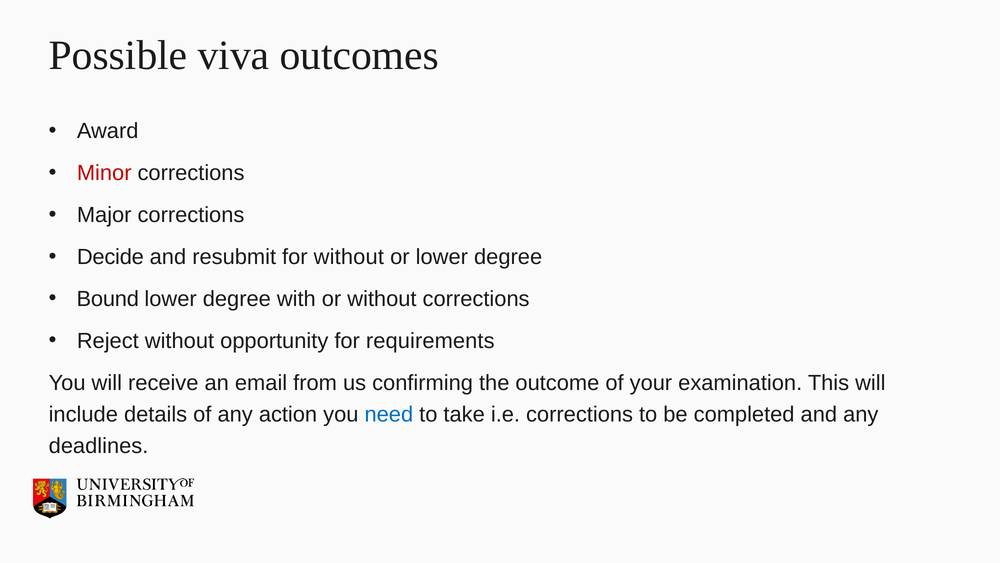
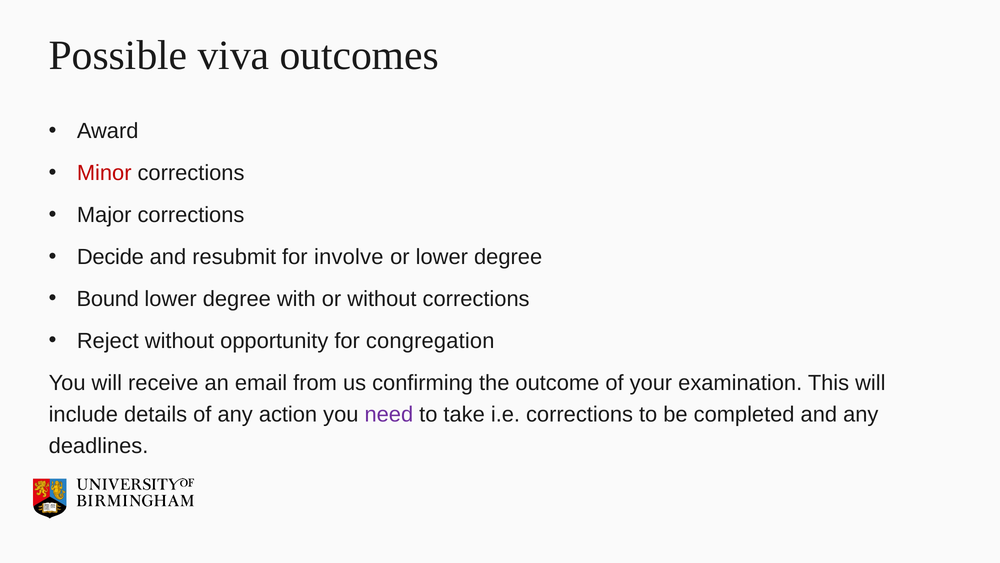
for without: without -> involve (349, 257)
requirements: requirements -> congregation (430, 341)
need colour: blue -> purple (389, 414)
